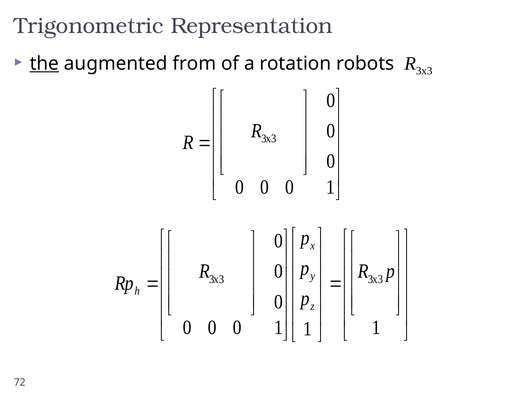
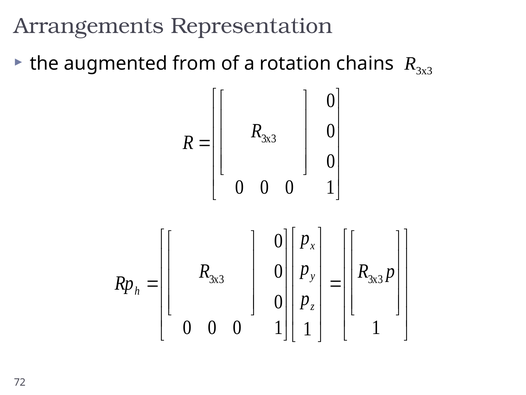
Trigonometric: Trigonometric -> Arrangements (89, 26)
the underline: present -> none (44, 64)
robots: robots -> chains (365, 64)
